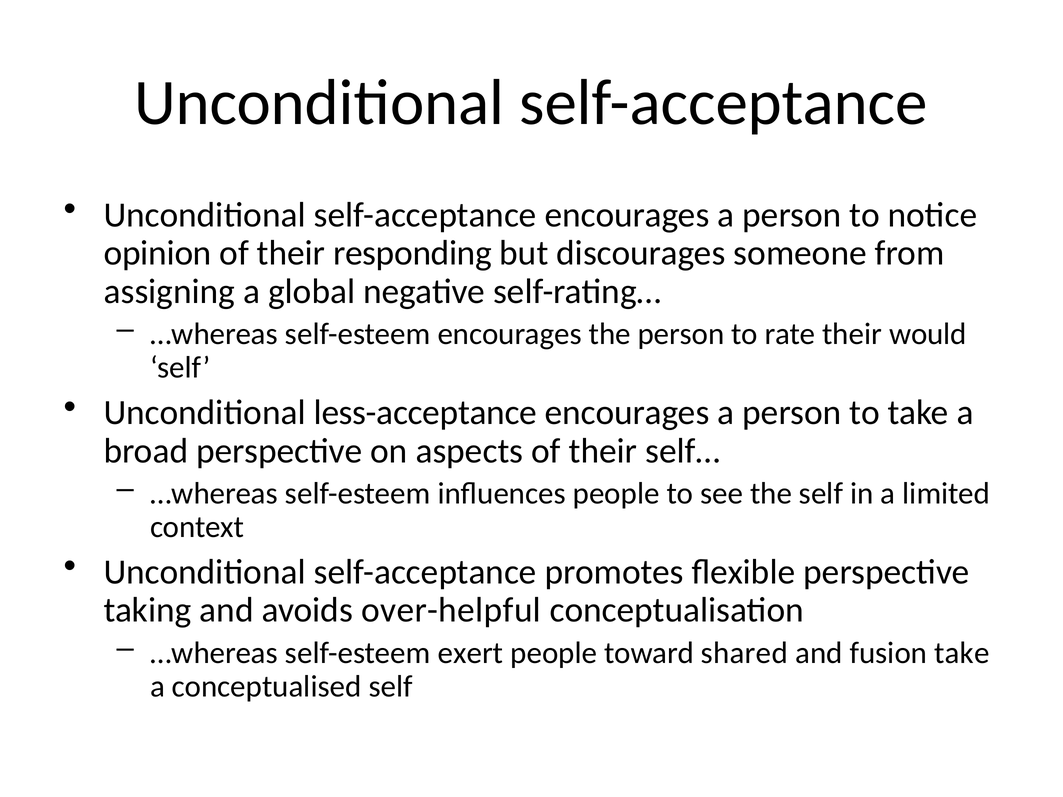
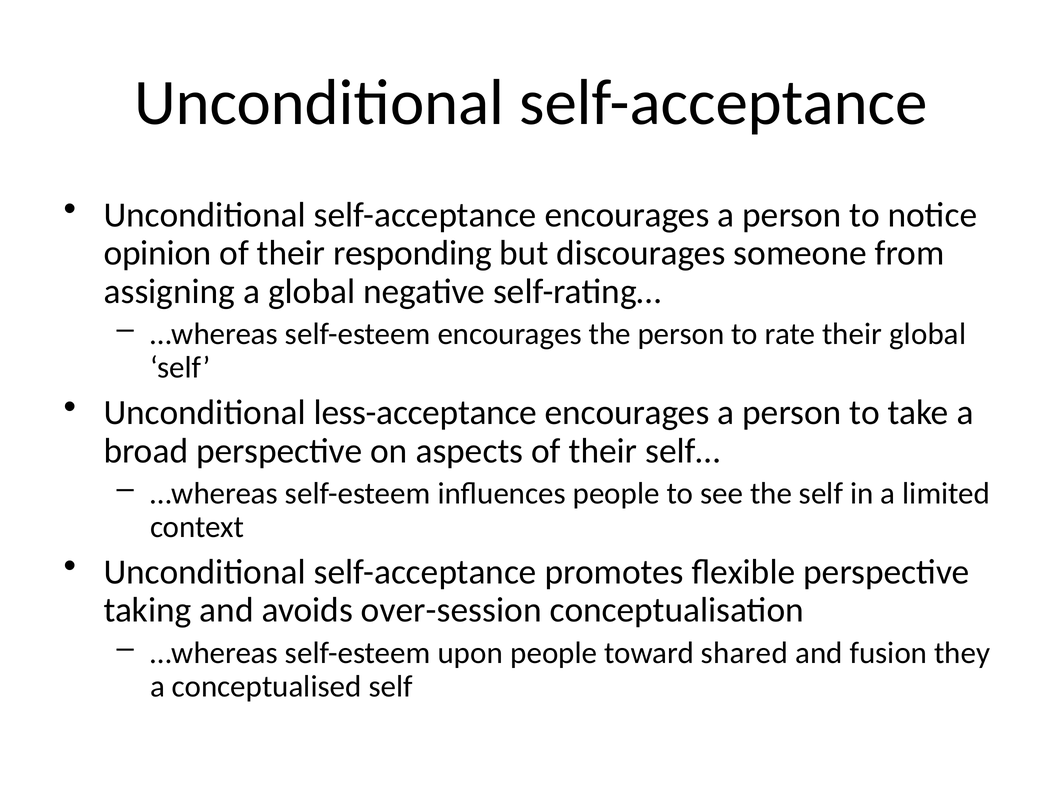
their would: would -> global (928, 334)
over-helpful: over-helpful -> over-session (451, 610)
exert: exert -> upon (470, 653)
fusion take: take -> they (962, 653)
